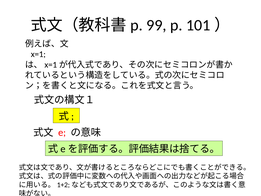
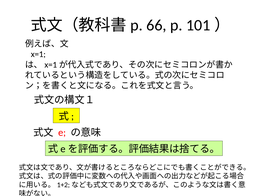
99: 99 -> 66 (156, 25)
